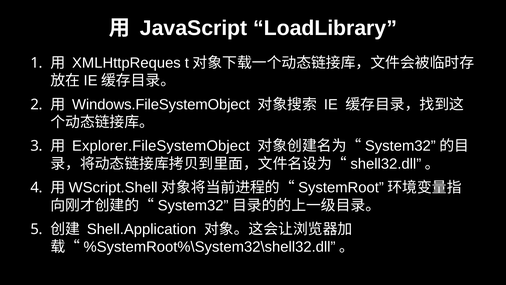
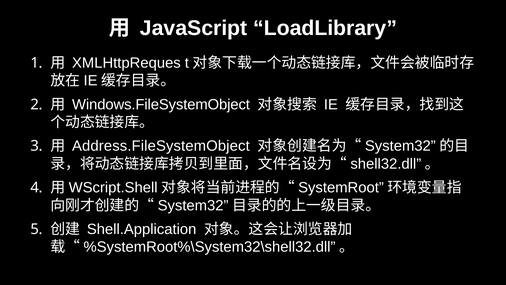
Explorer.FileSystemObject: Explorer.FileSystemObject -> Address.FileSystemObject (161, 146)
